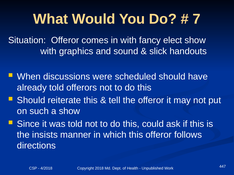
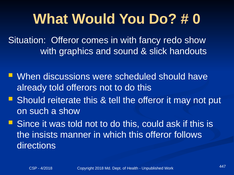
7: 7 -> 0 (197, 19)
elect: elect -> redo (173, 40)
